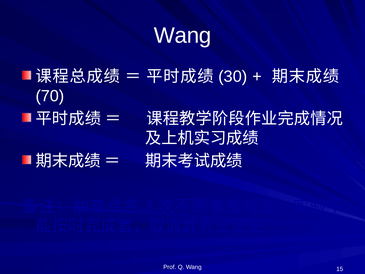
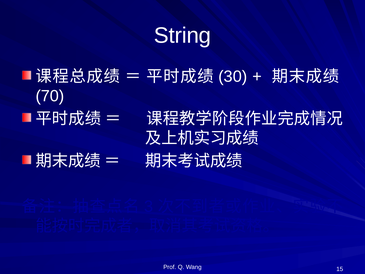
Wang: Wang -> String (183, 35)
